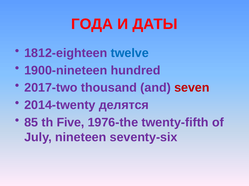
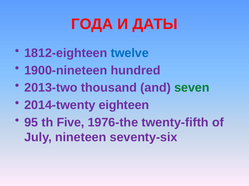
2017-two: 2017-two -> 2013-two (51, 88)
seven colour: red -> green (192, 88)
делятся: делятся -> eighteen (124, 105)
85: 85 -> 95 (31, 123)
